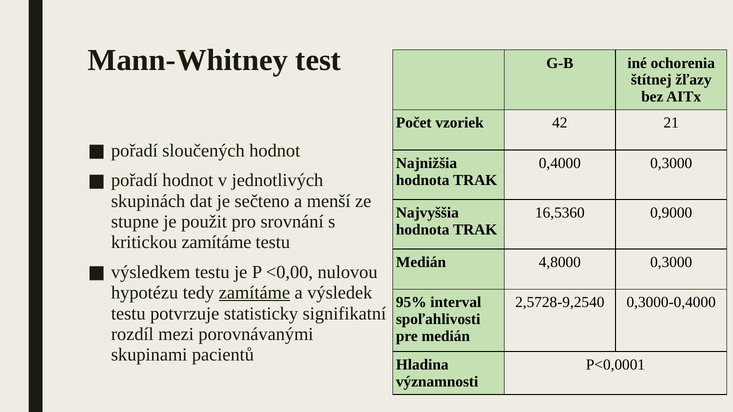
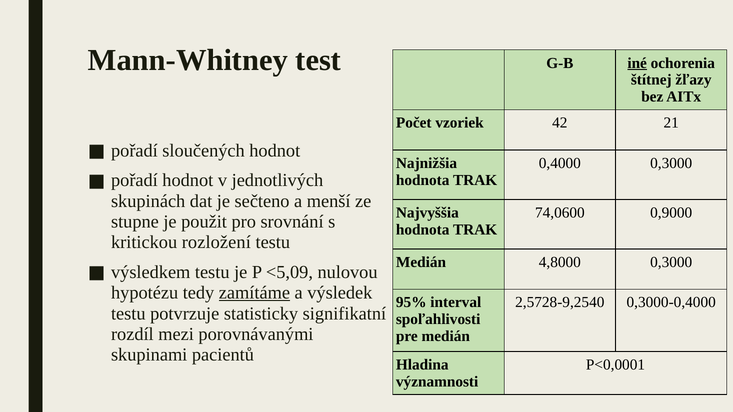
iné underline: none -> present (637, 63)
16,5360: 16,5360 -> 74,0600 (560, 213)
kritickou zamítáme: zamítáme -> rozložení (216, 243)
<0,00: <0,00 -> <5,09 (289, 272)
